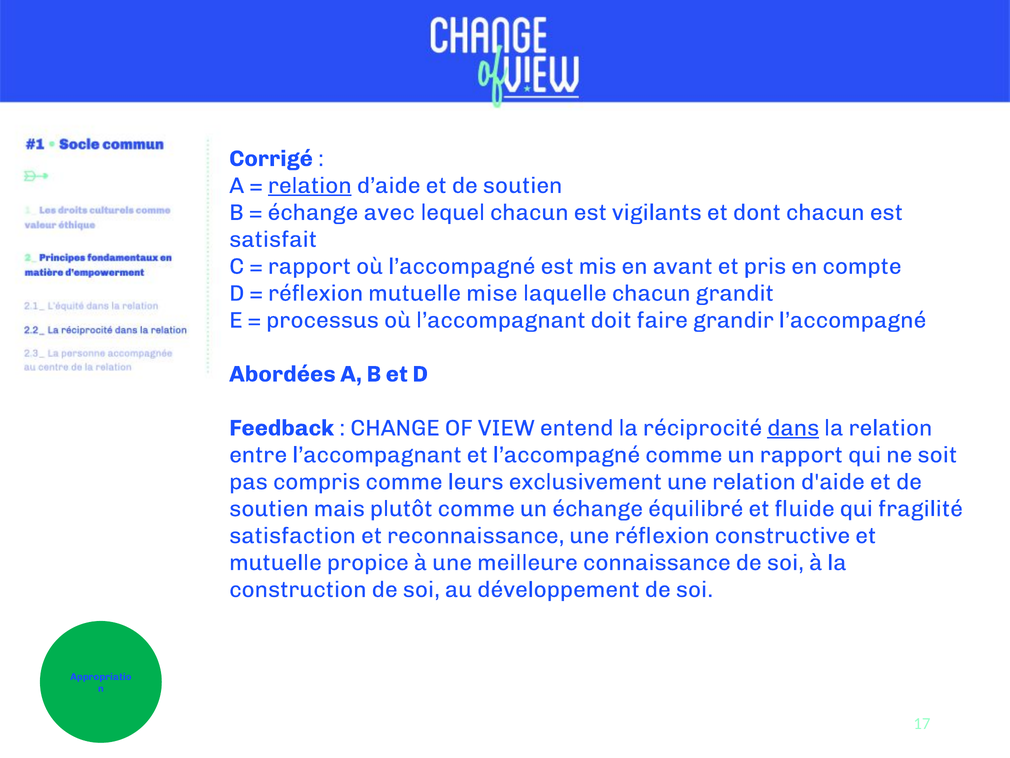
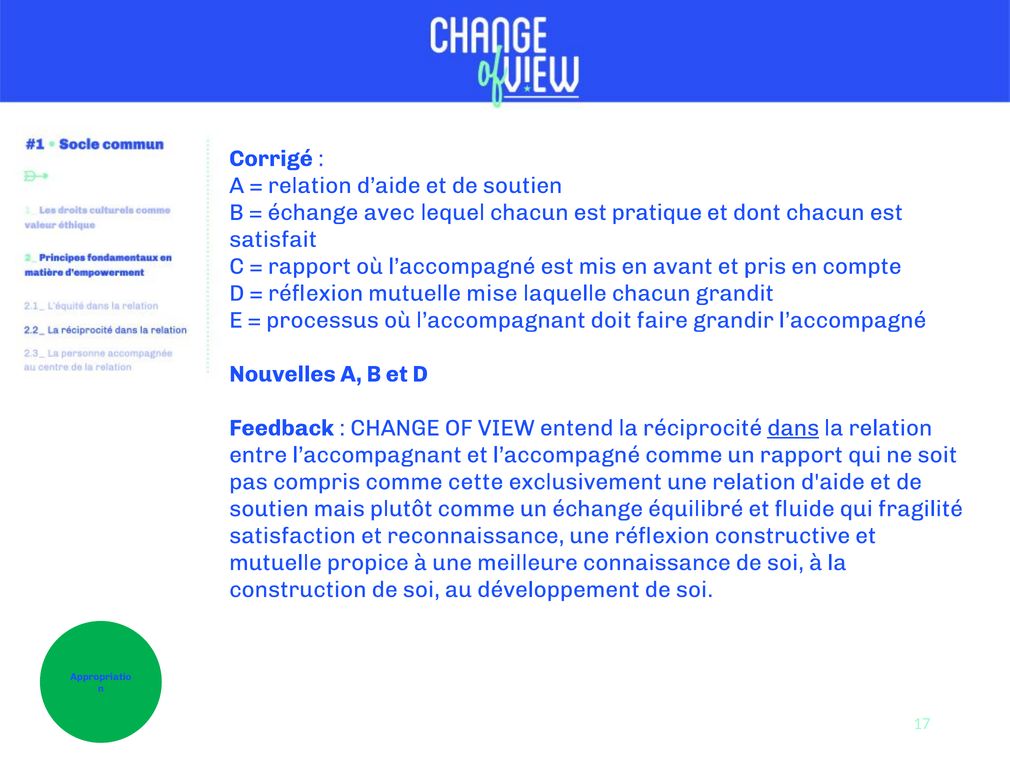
relation underline: present -> none (310, 185)
vigilants: vigilants -> pratique (657, 212)
Abordées: Abordées -> Nouvelles (283, 374)
leurs: leurs -> cette (476, 482)
